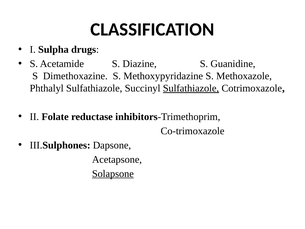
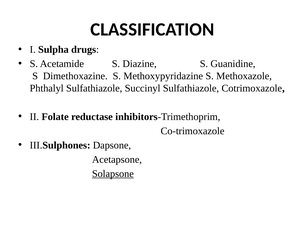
Sulfathiazole underline: present -> none (191, 88)
